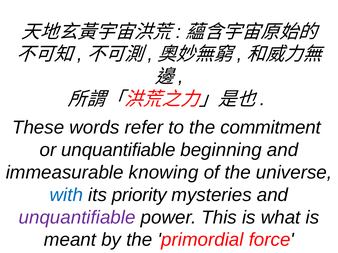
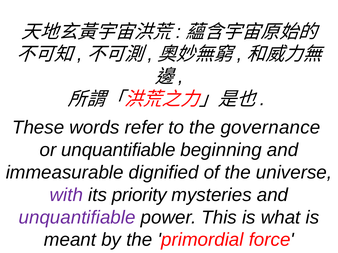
commitment: commitment -> governance (270, 128)
knowing: knowing -> dignified (164, 173)
with colour: blue -> purple (66, 195)
